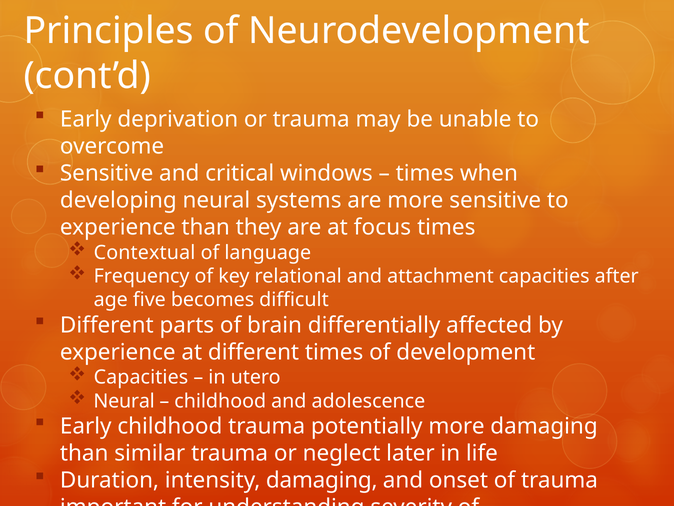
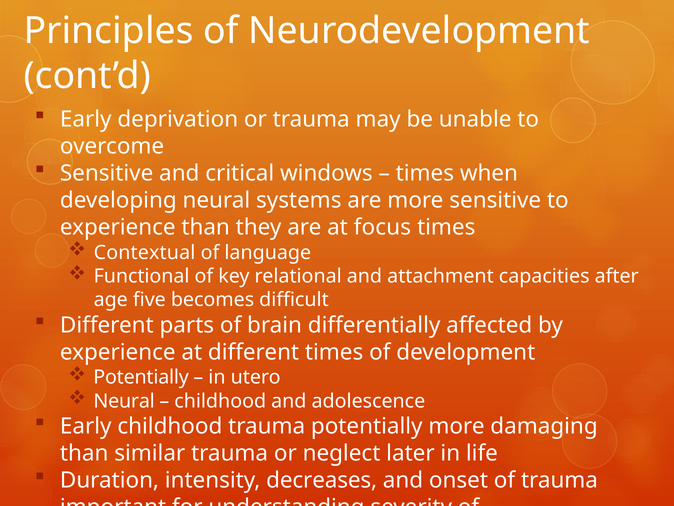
Frequency: Frequency -> Functional (142, 276)
Capacities: Capacities -> Potentially (141, 377)
intensity damaging: damaging -> decreases (322, 480)
